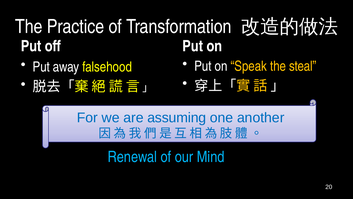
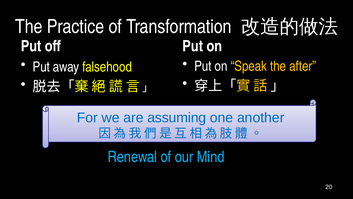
steal: steal -> after (303, 66)
